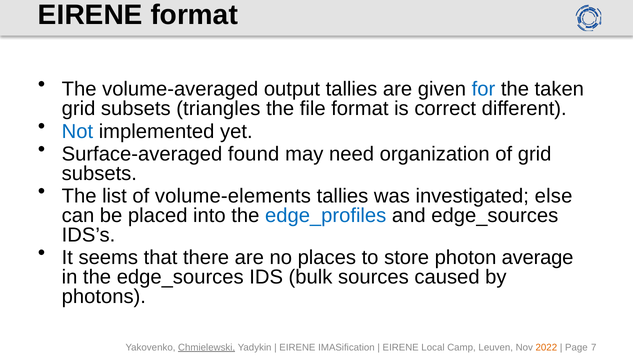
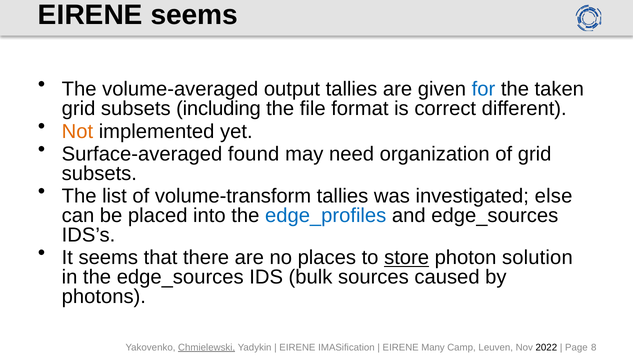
EIRENE format: format -> seems (194, 15)
triangles: triangles -> including (218, 109)
Not colour: blue -> orange (77, 131)
volume-elements: volume-elements -> volume-transform (233, 196)
store underline: none -> present (407, 258)
average: average -> solution (537, 258)
Local: Local -> Many (433, 347)
2022 colour: orange -> black (546, 347)
7: 7 -> 8 (594, 347)
